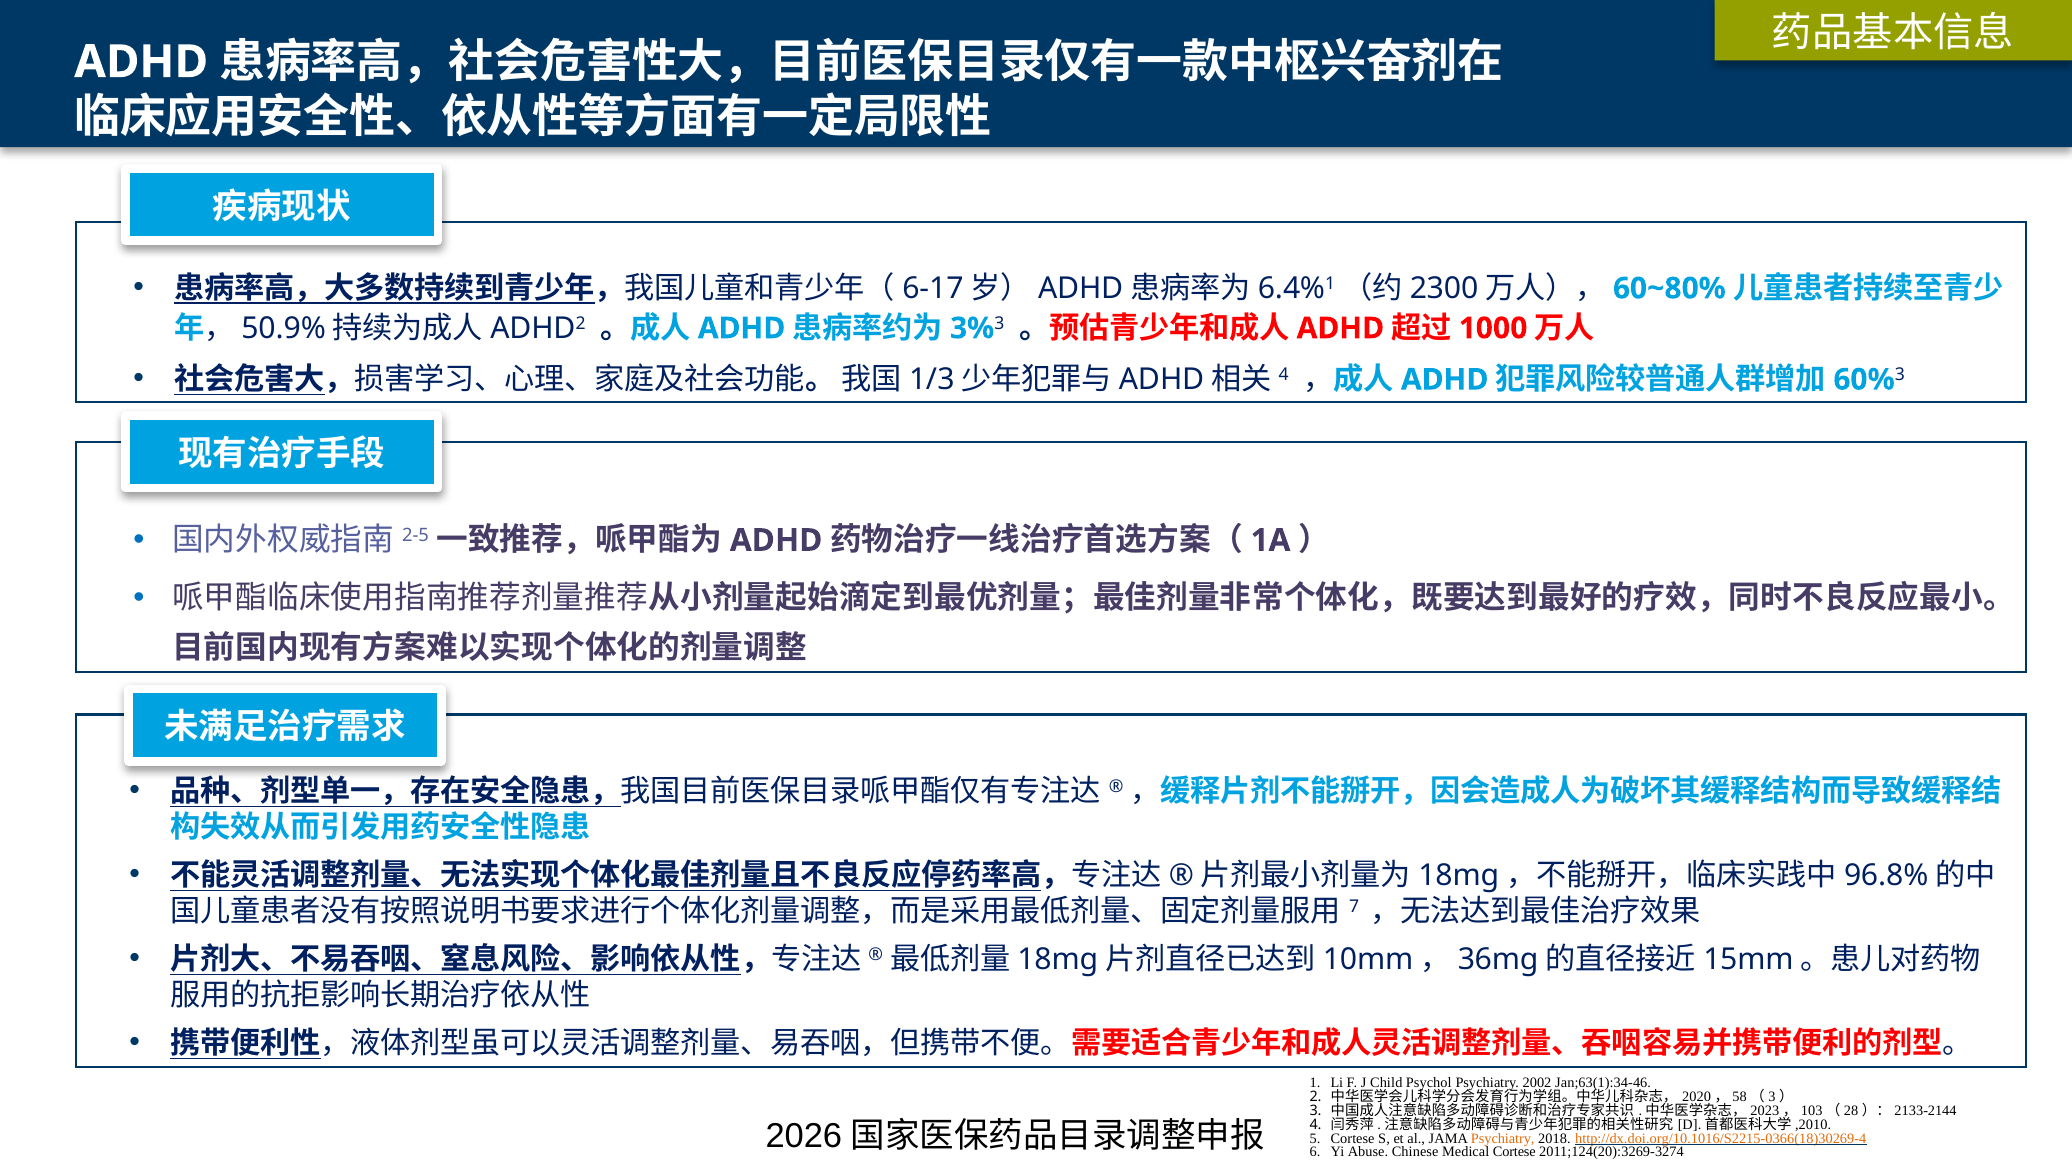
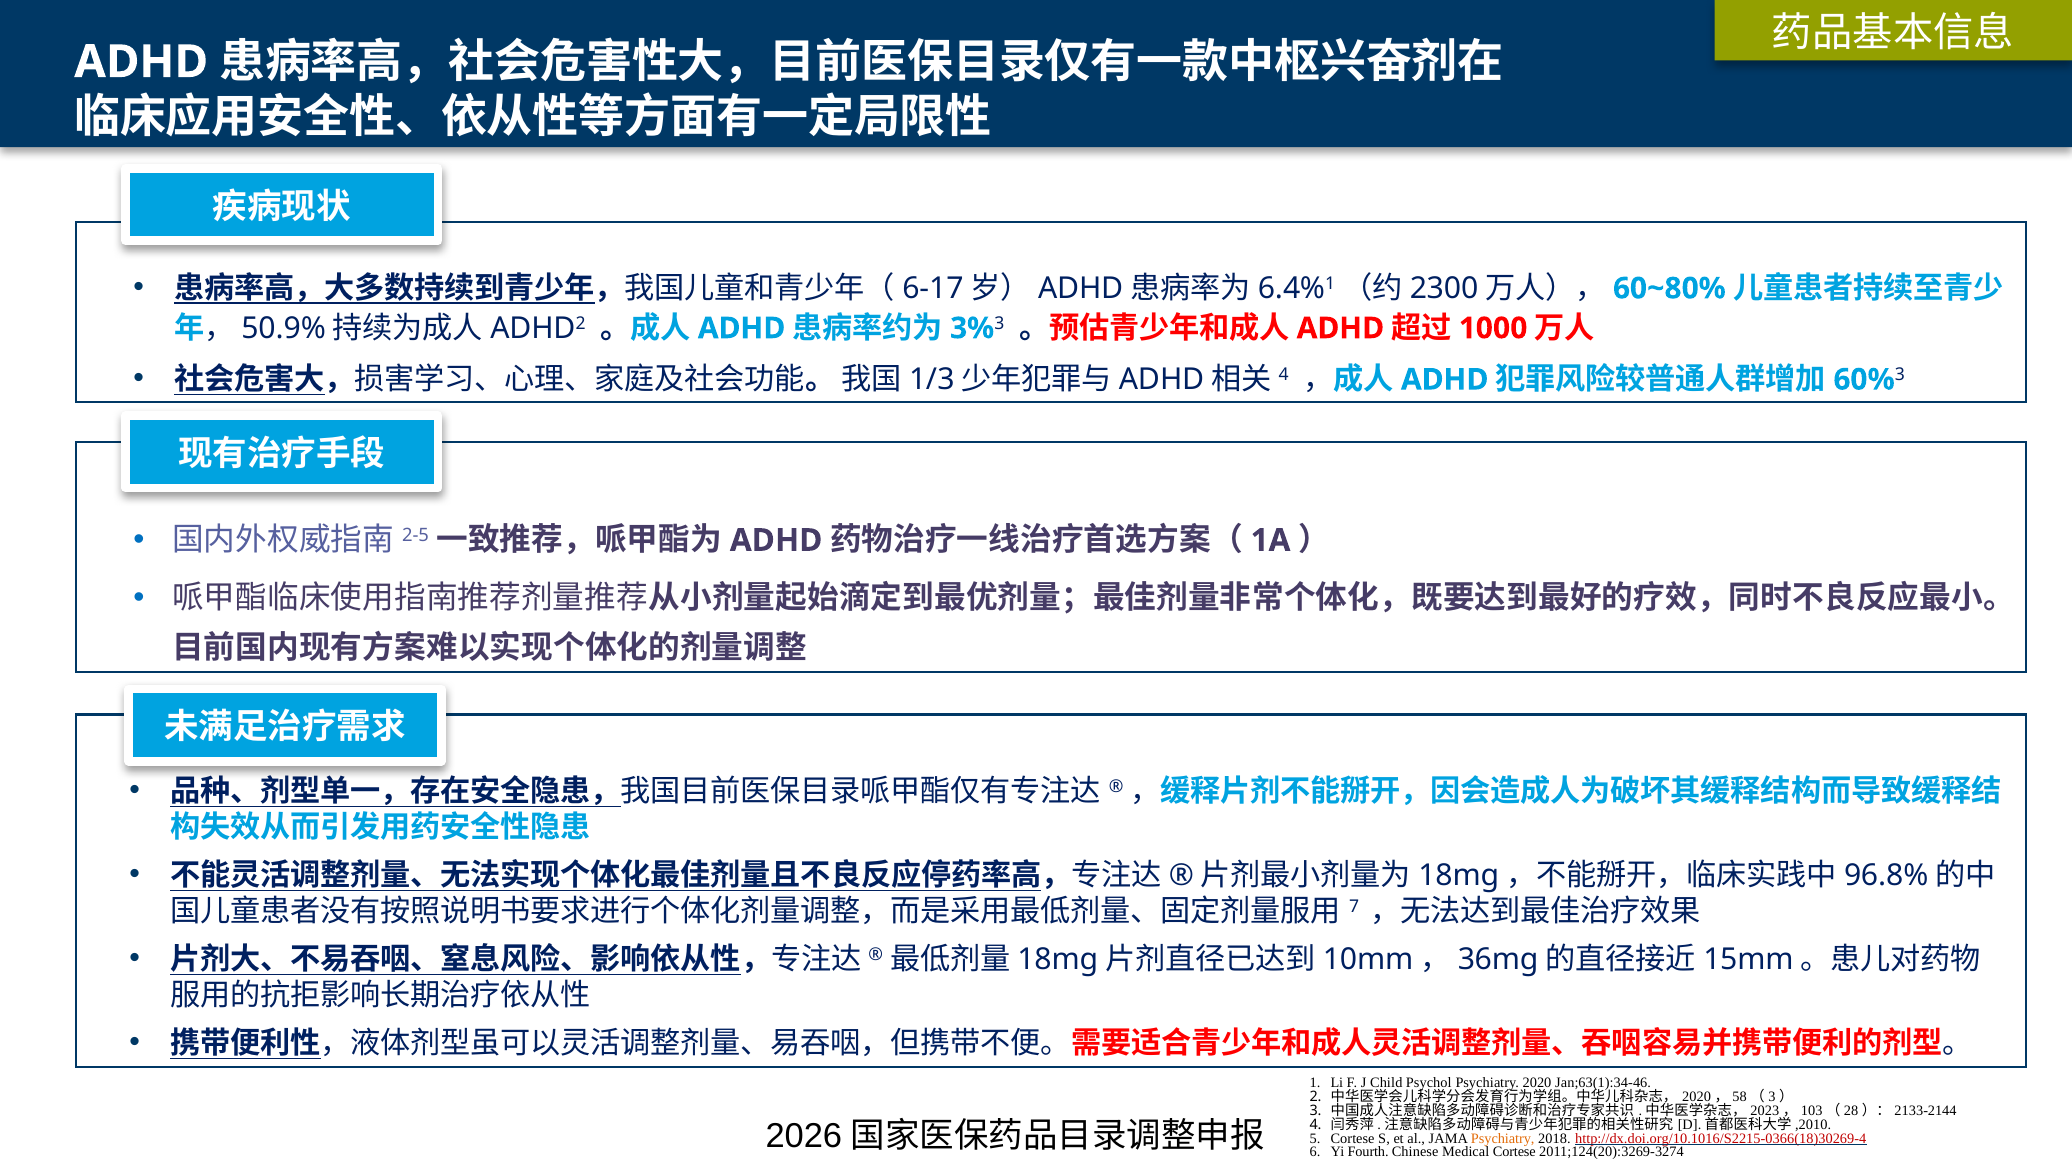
2002: 2002 -> 2020 (1537, 1083)
http://dx.doi.org/10.1016/S2215-0366(18)30269-4 colour: orange -> red (1721, 1138)
Abuse: Abuse -> Fourth (1368, 1152)
